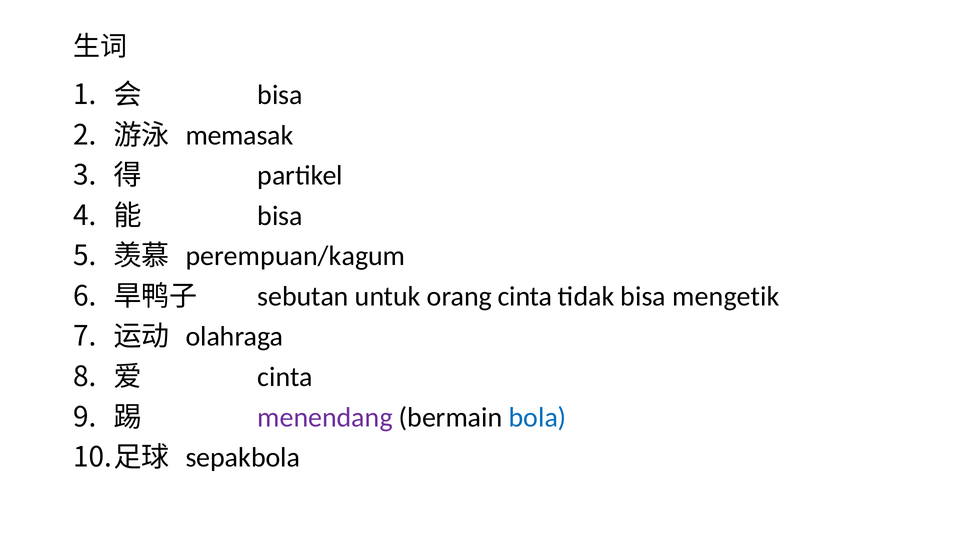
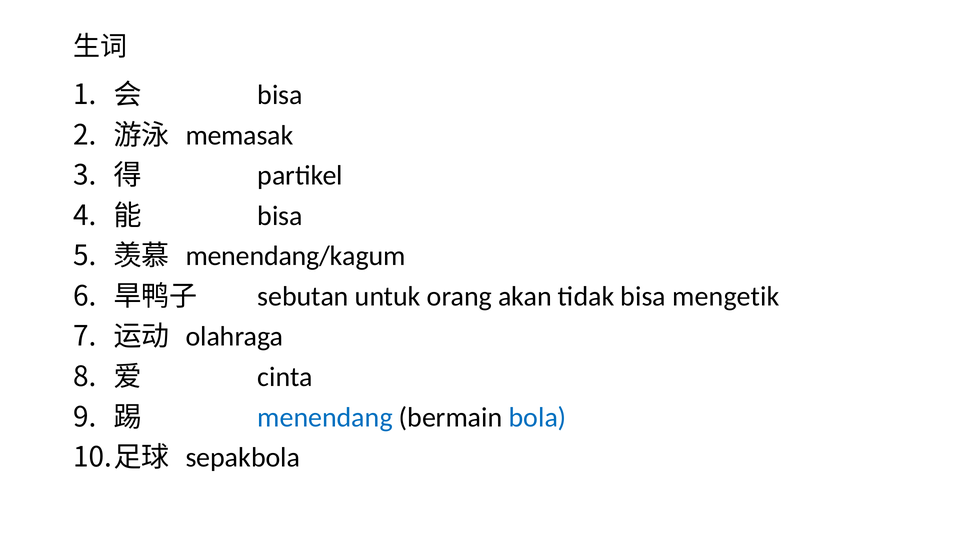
perempuan/kagum: perempuan/kagum -> menendang/kagum (295, 256)
orang cinta: cinta -> akan (525, 296)
menendang colour: purple -> blue (325, 417)
